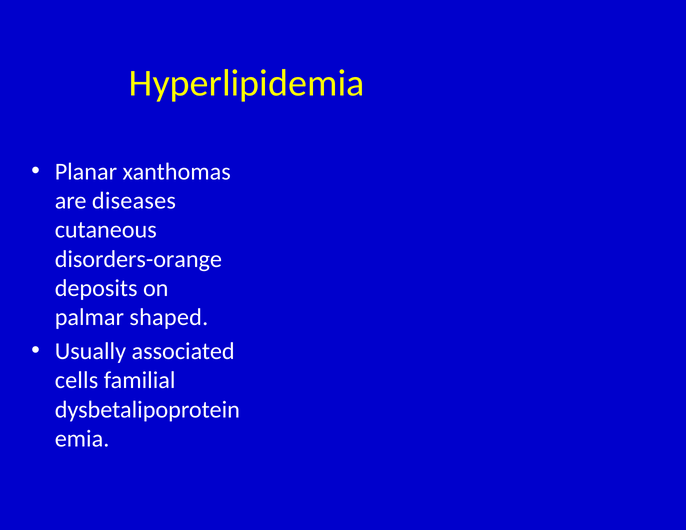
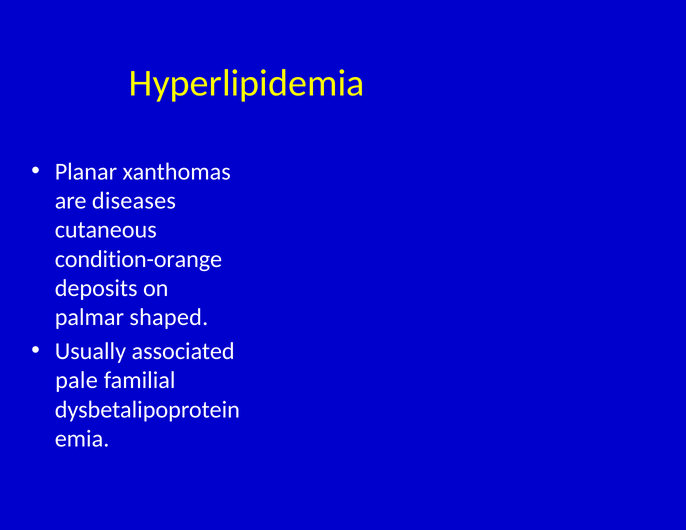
disorders-orange: disorders-orange -> condition-orange (138, 259)
cells: cells -> pale (76, 380)
